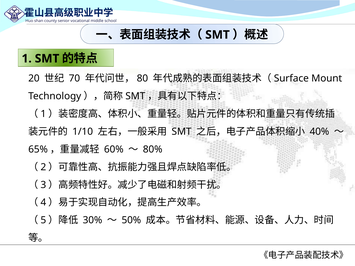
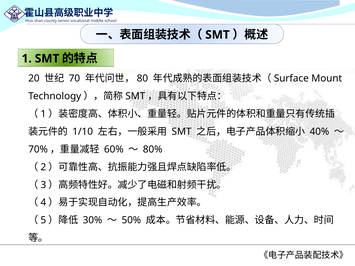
65%: 65% -> 70% (38, 149)
